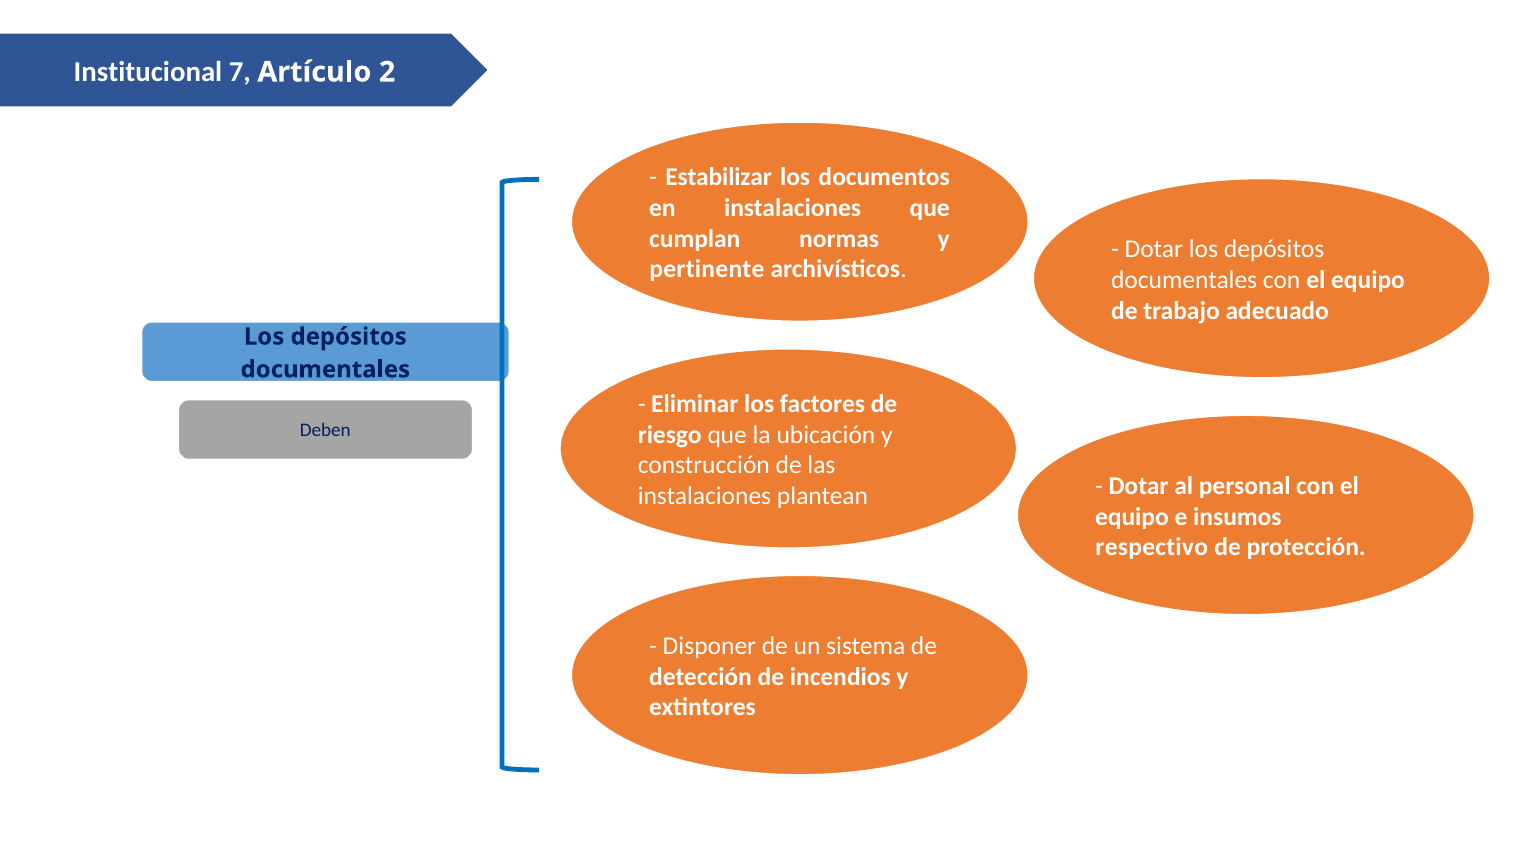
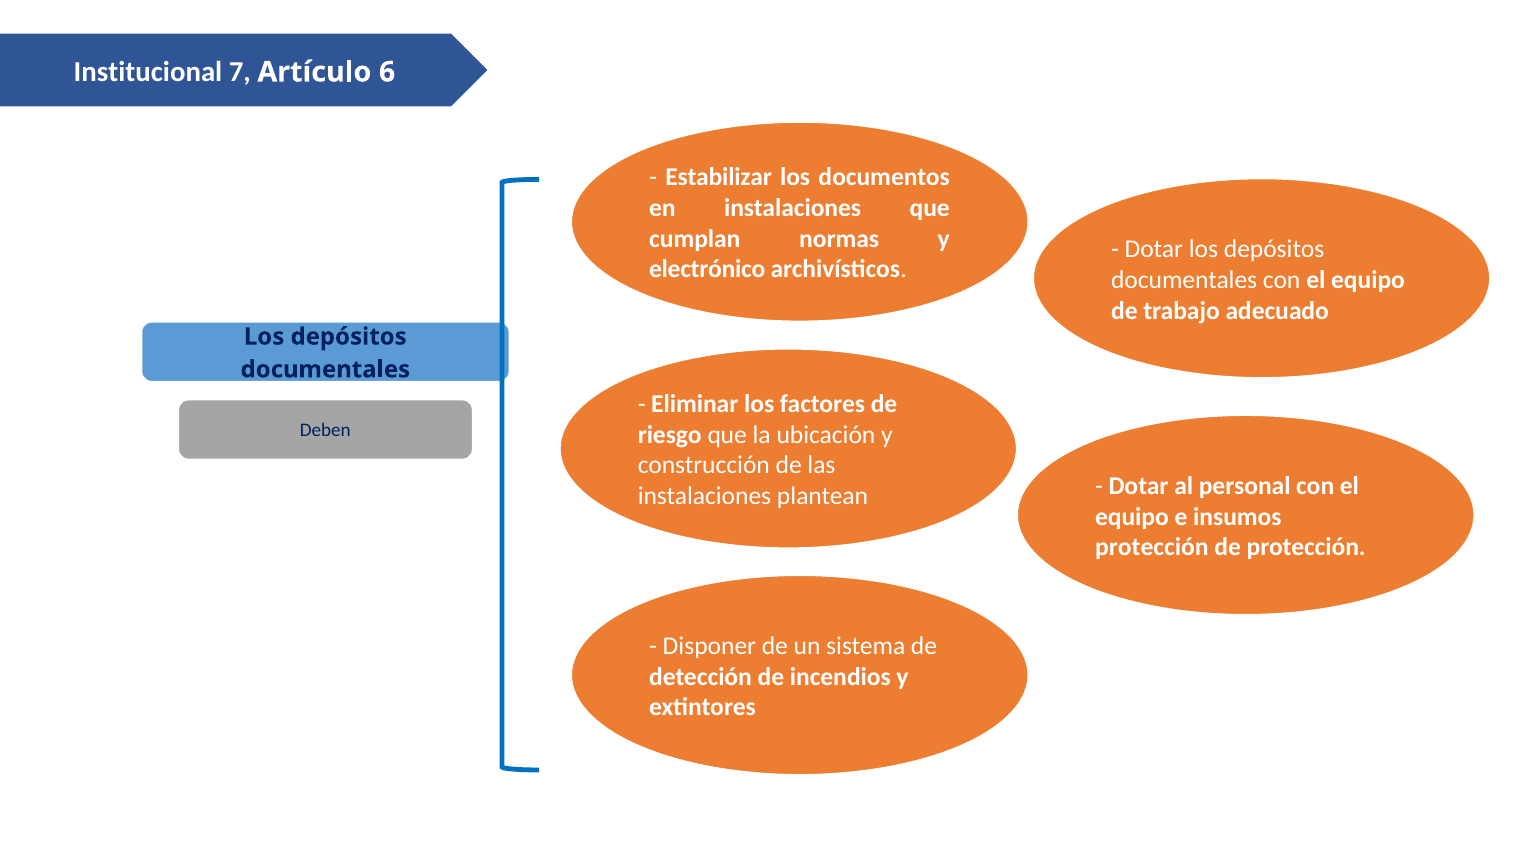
2: 2 -> 6 (387, 72)
pertinente: pertinente -> electrónico (707, 269)
respectivo: respectivo -> protección (1152, 547)
